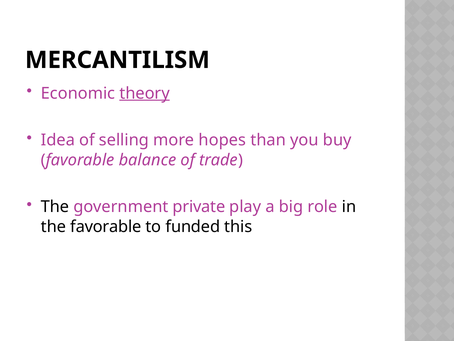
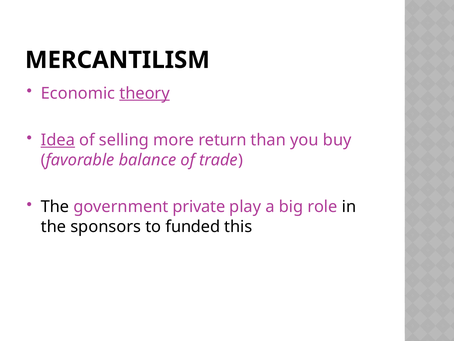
Idea underline: none -> present (58, 140)
hopes: hopes -> return (222, 140)
the favorable: favorable -> sponsors (106, 226)
